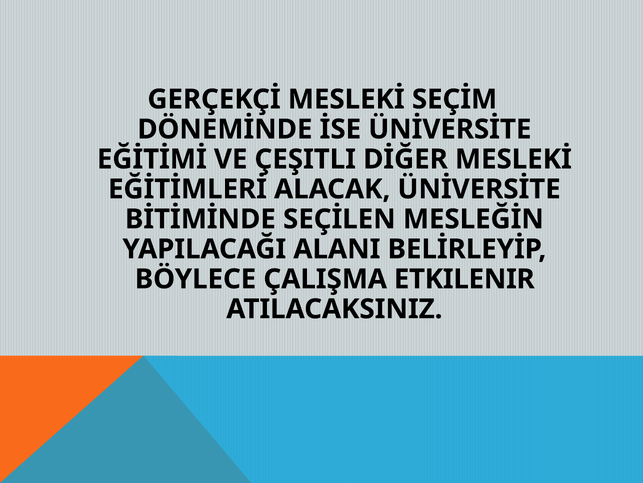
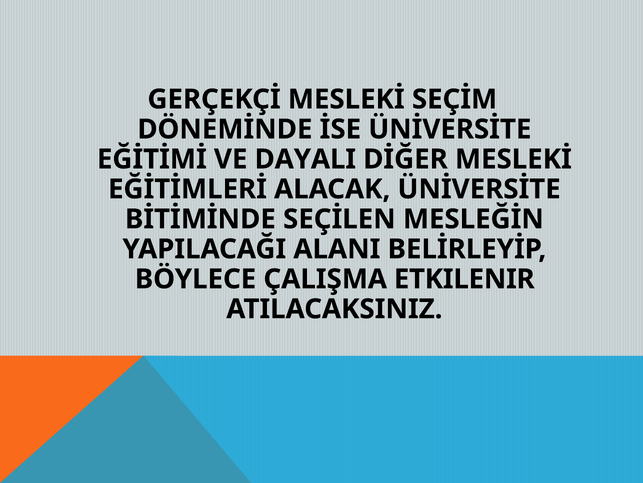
ÇEŞITLI: ÇEŞITLI -> DAYALI (305, 159)
